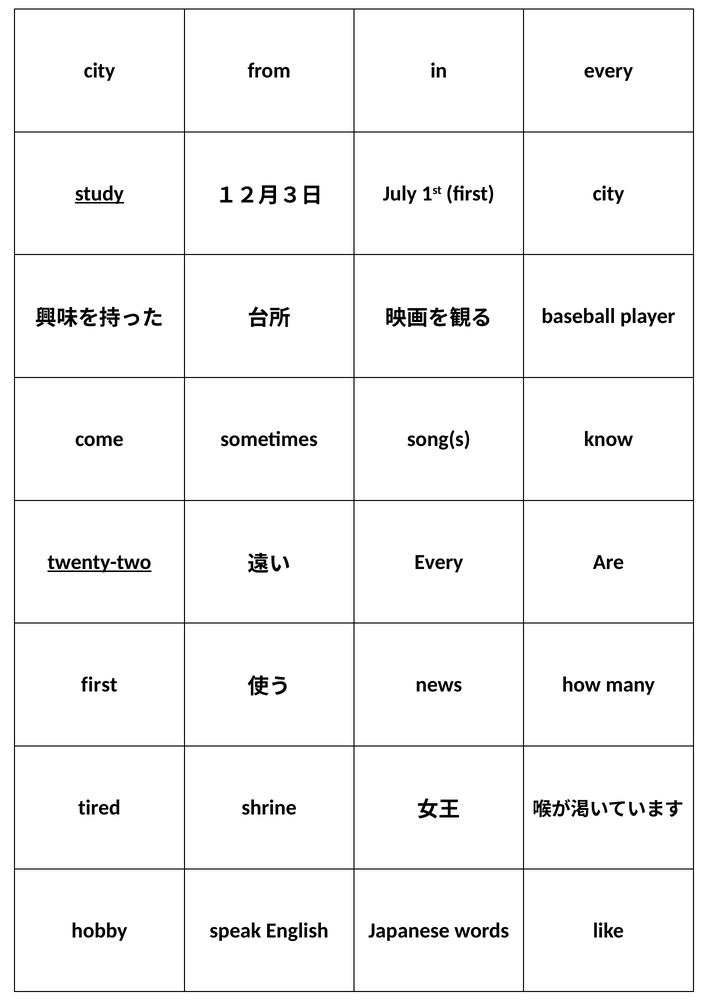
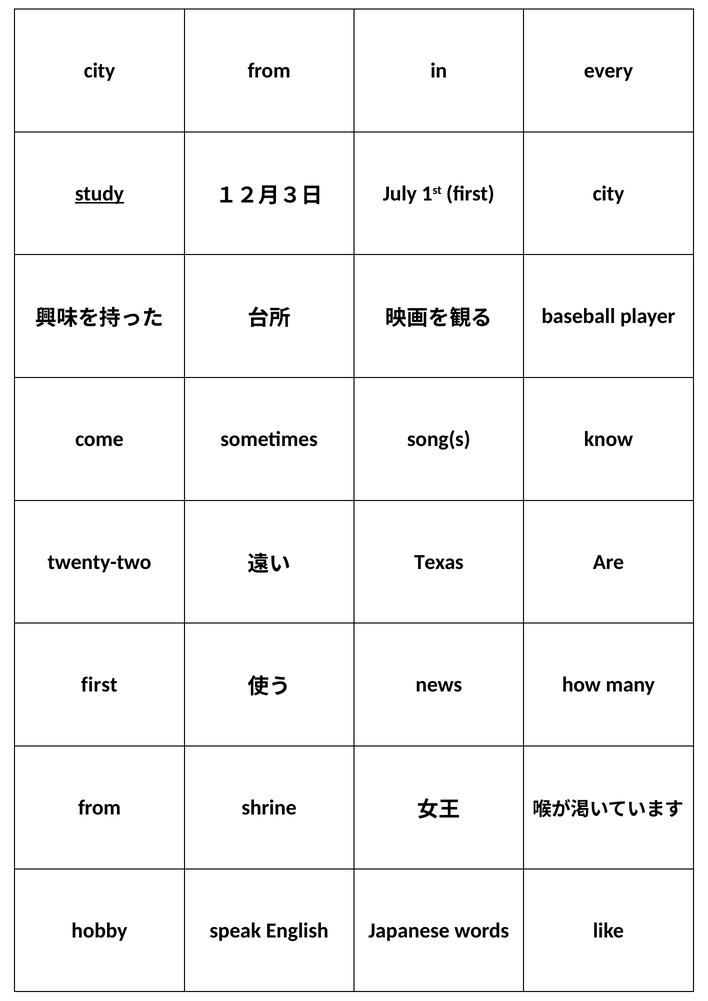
twenty-two underline: present -> none (99, 562)
Every: Every -> Texas (439, 562)
tired: tired -> from (99, 808)
